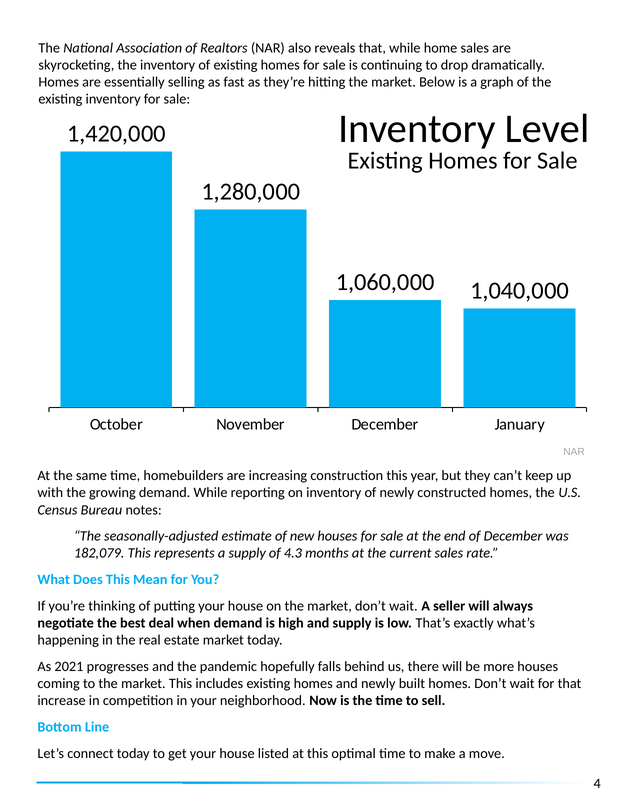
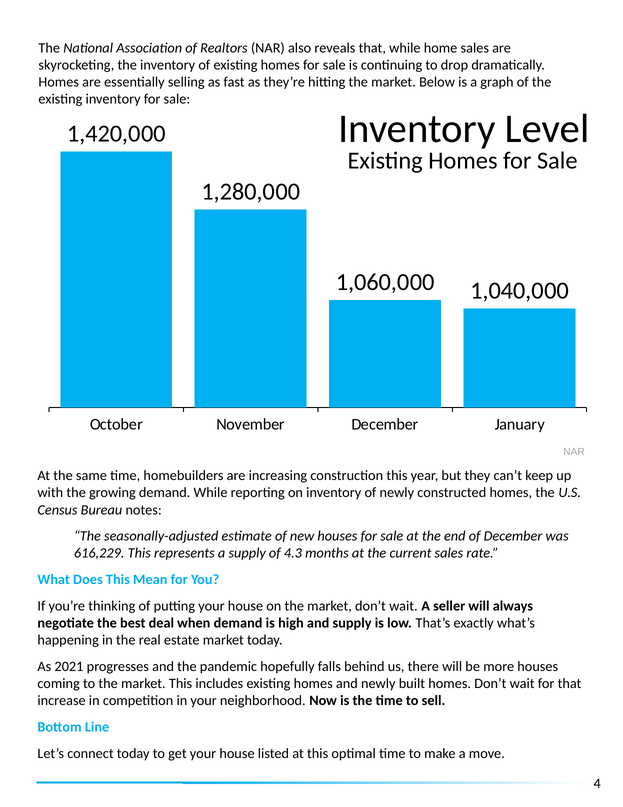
182,079: 182,079 -> 616,229 (99, 553)
